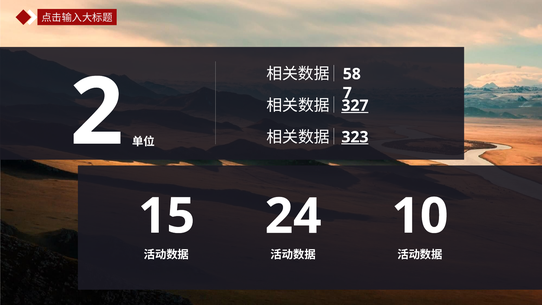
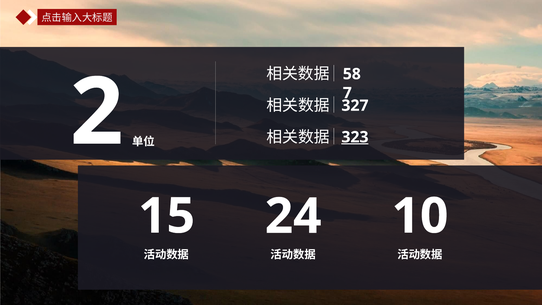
327 underline: present -> none (355, 106)
